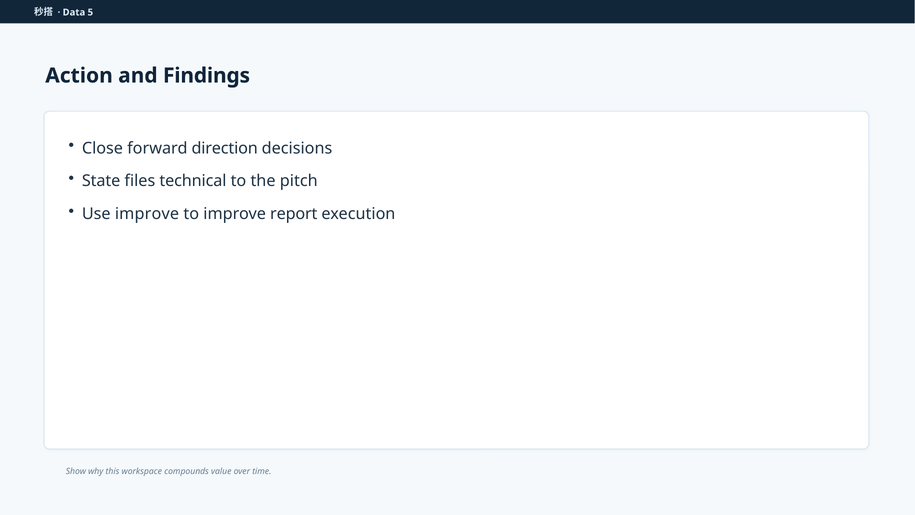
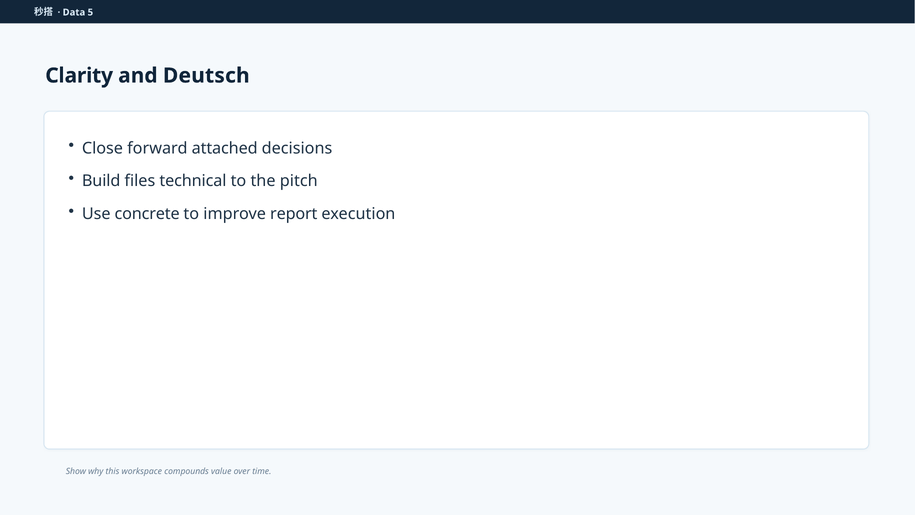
Action: Action -> Clarity (79, 76)
Findings: Findings -> Deutsch (206, 76)
direction: direction -> attached (225, 148)
State: State -> Build (101, 181)
Use improve: improve -> concrete (147, 214)
